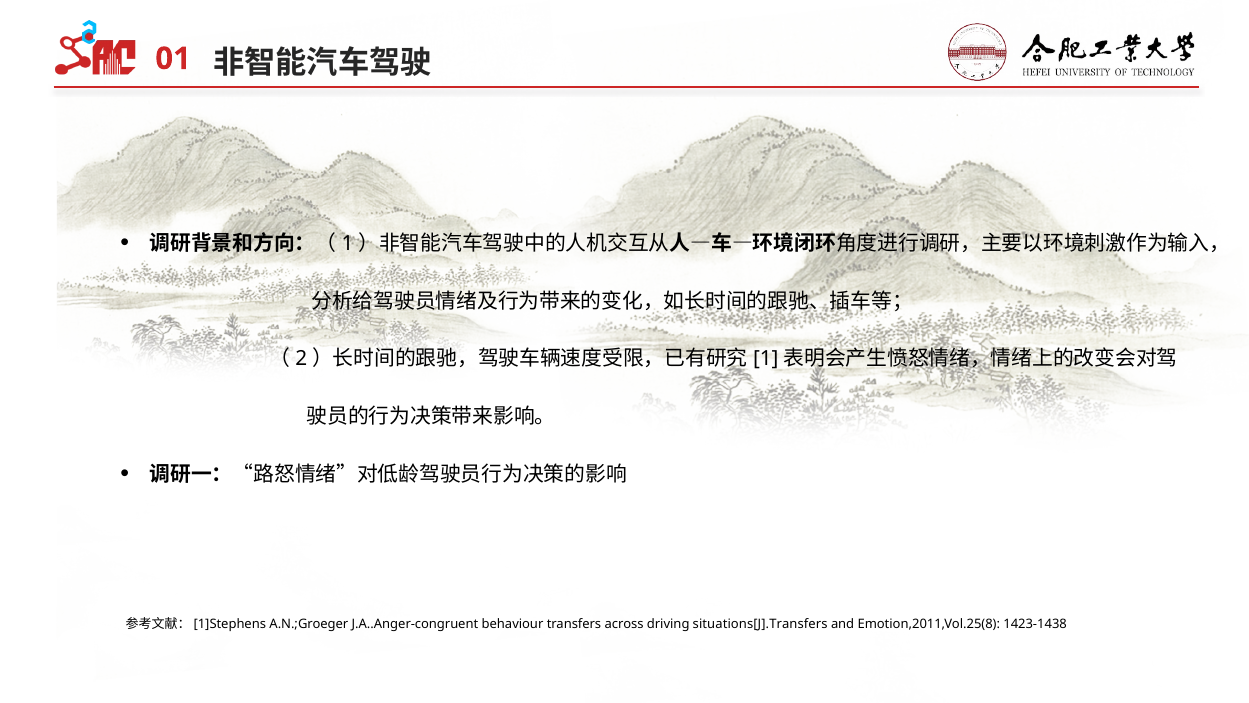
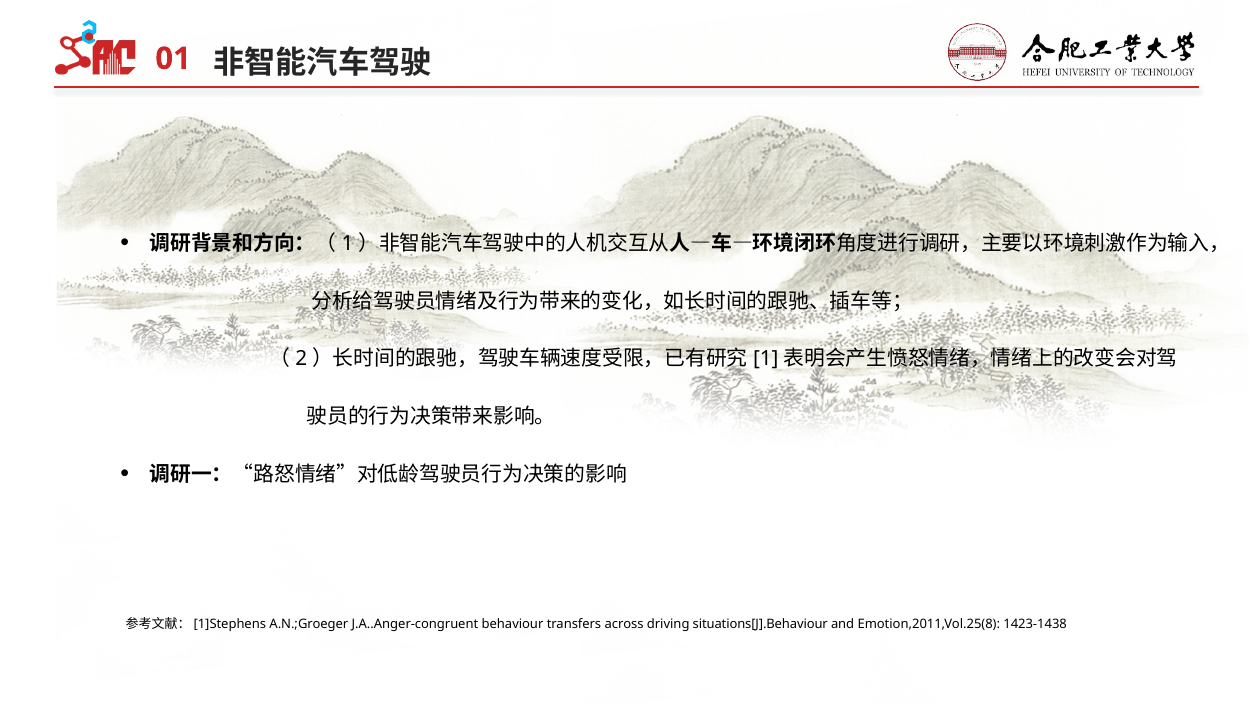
situations[J].Transfers: situations[J].Transfers -> situations[J].Behaviour (760, 624)
